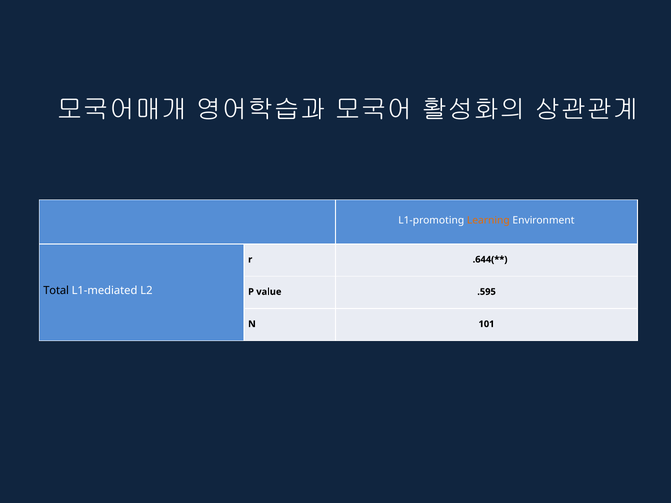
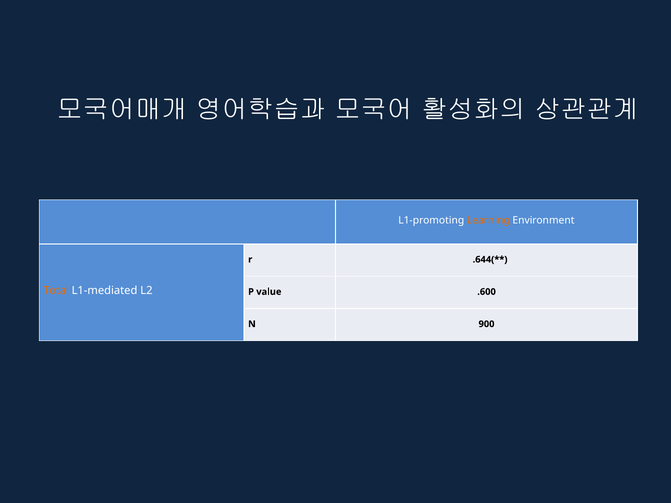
Total colour: black -> orange (56, 291)
.595: .595 -> .600 (487, 292)
101: 101 -> 900 (487, 324)
